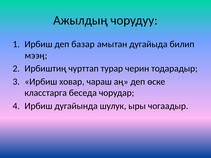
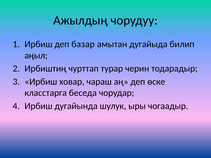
мээӊ: мээӊ -> аӊыл (36, 56)
